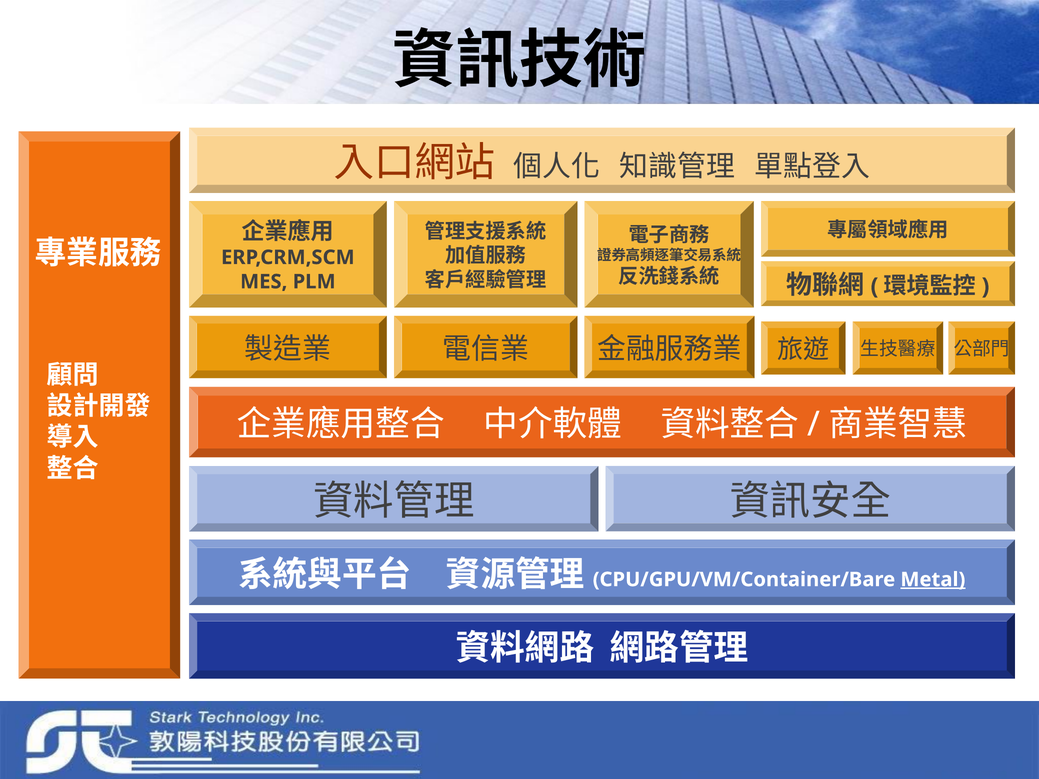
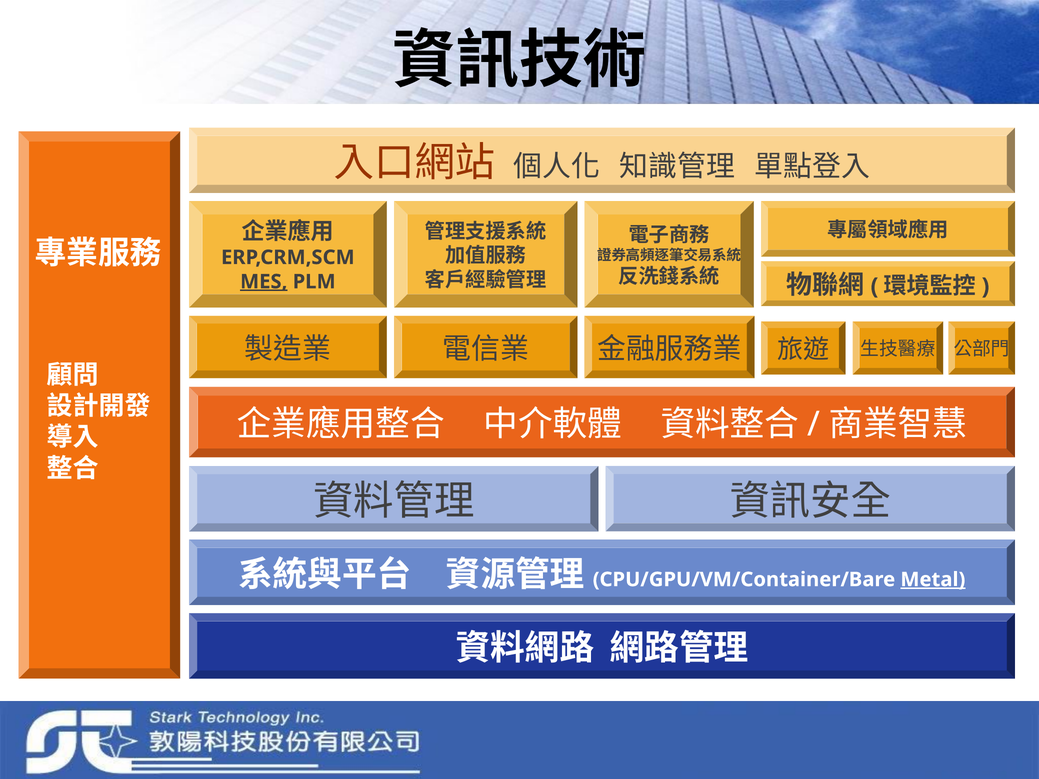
MES underline: none -> present (264, 282)
